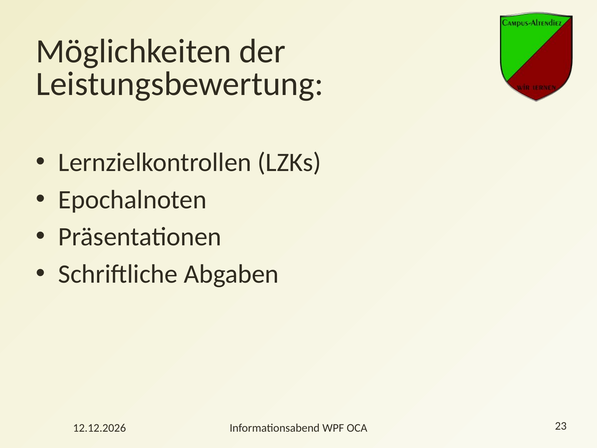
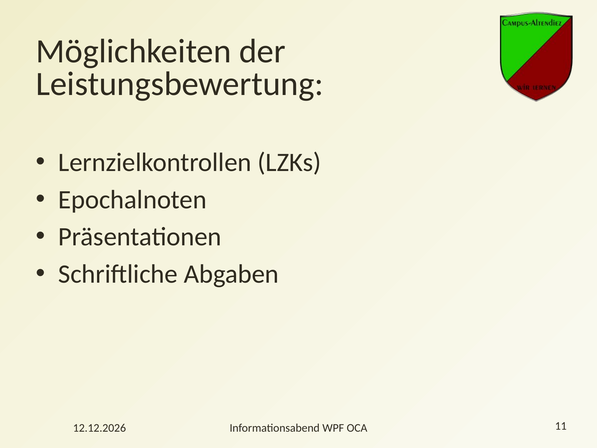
23: 23 -> 11 (561, 426)
